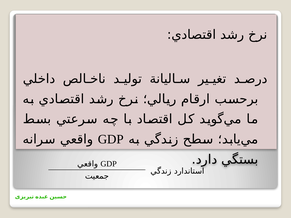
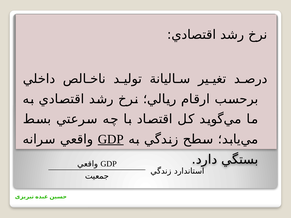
GDP underline: none -> present (111, 139)
